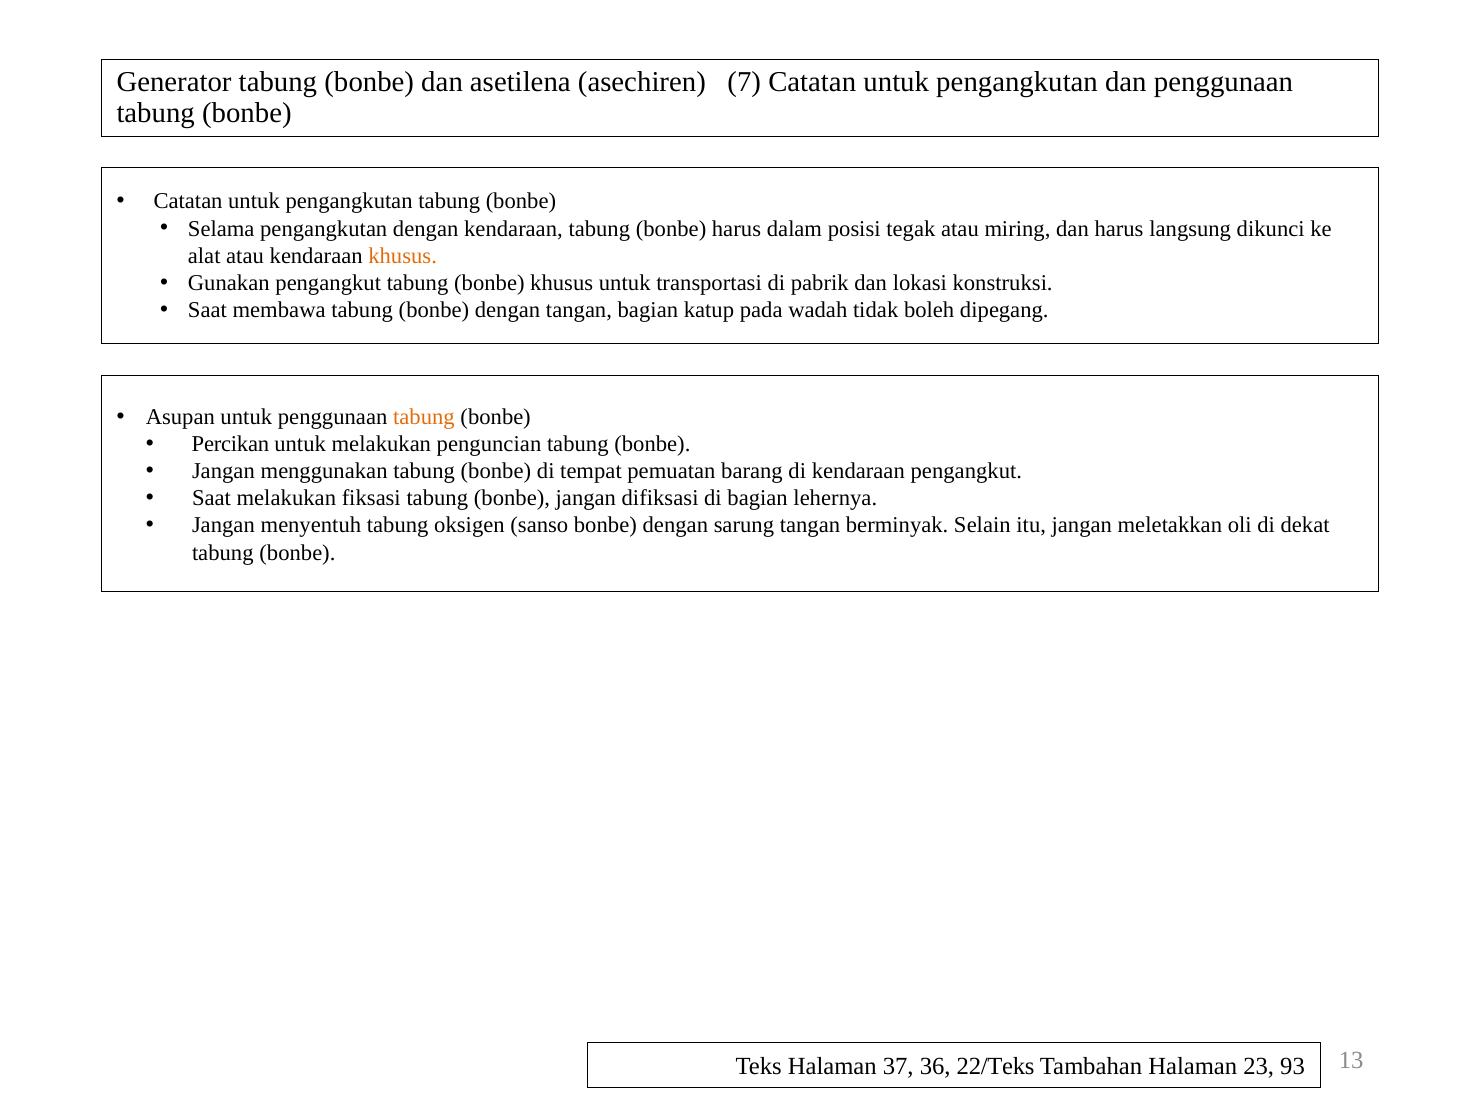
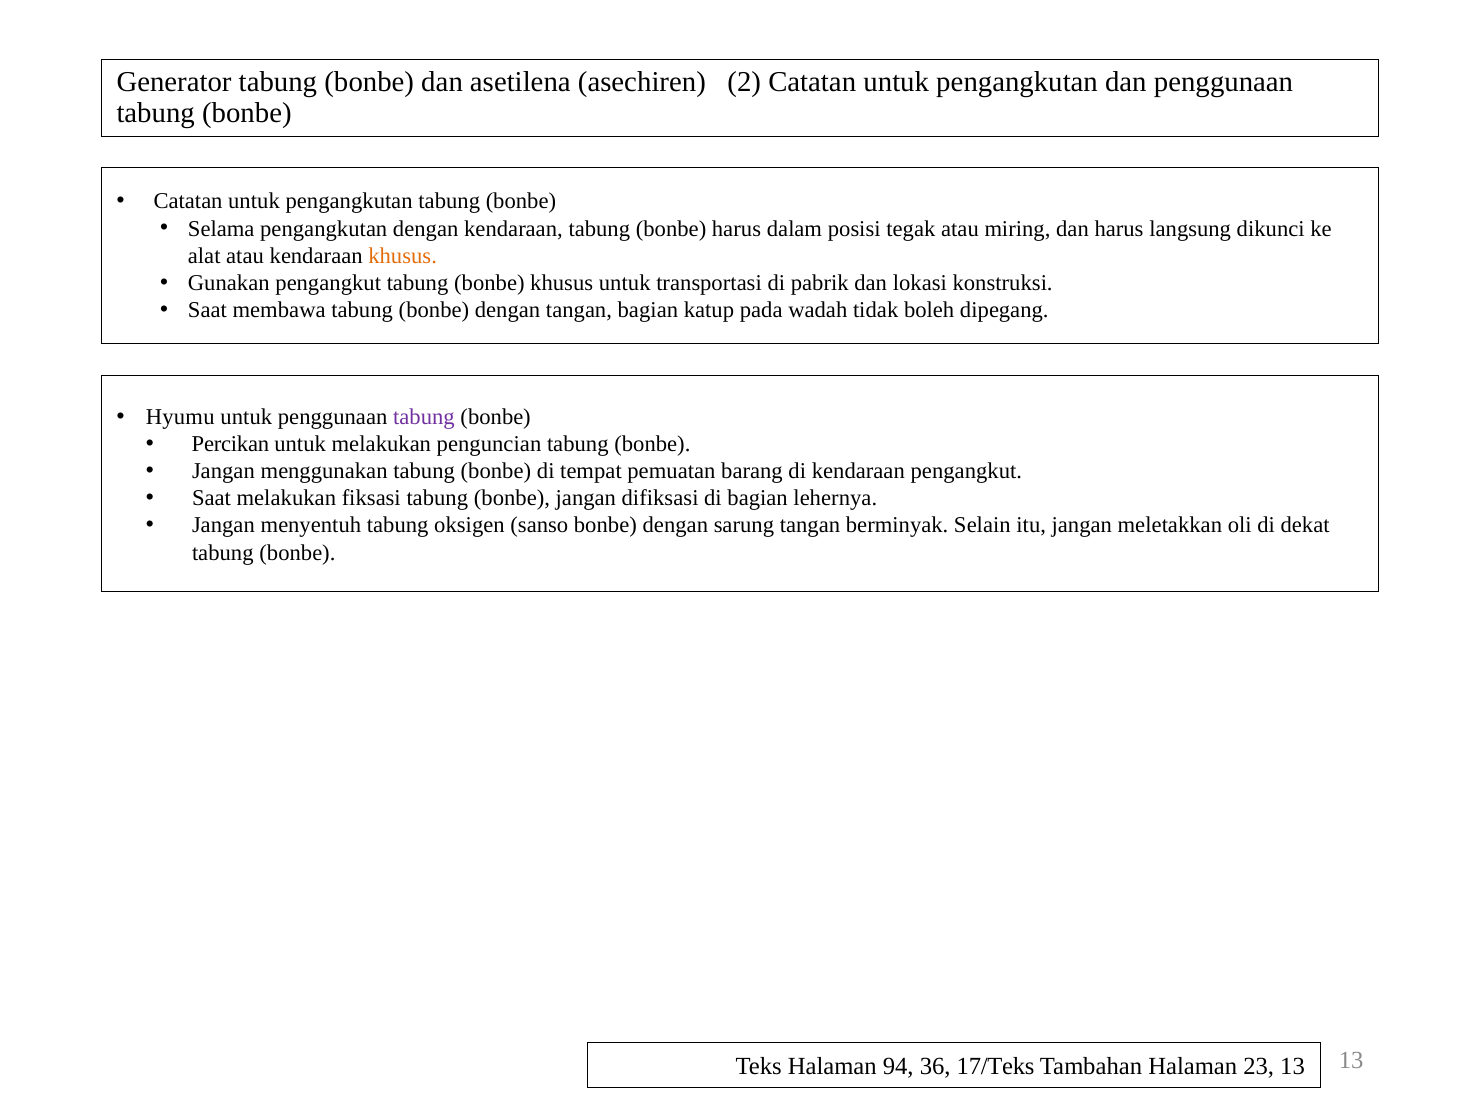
7: 7 -> 2 (744, 82)
Asupan: Asupan -> Hyumu (180, 417)
tabung colour: orange -> purple (424, 417)
37: 37 -> 94 (898, 1067)
22/Teks: 22/Teks -> 17/Teks (996, 1067)
23 93: 93 -> 13 (1293, 1067)
